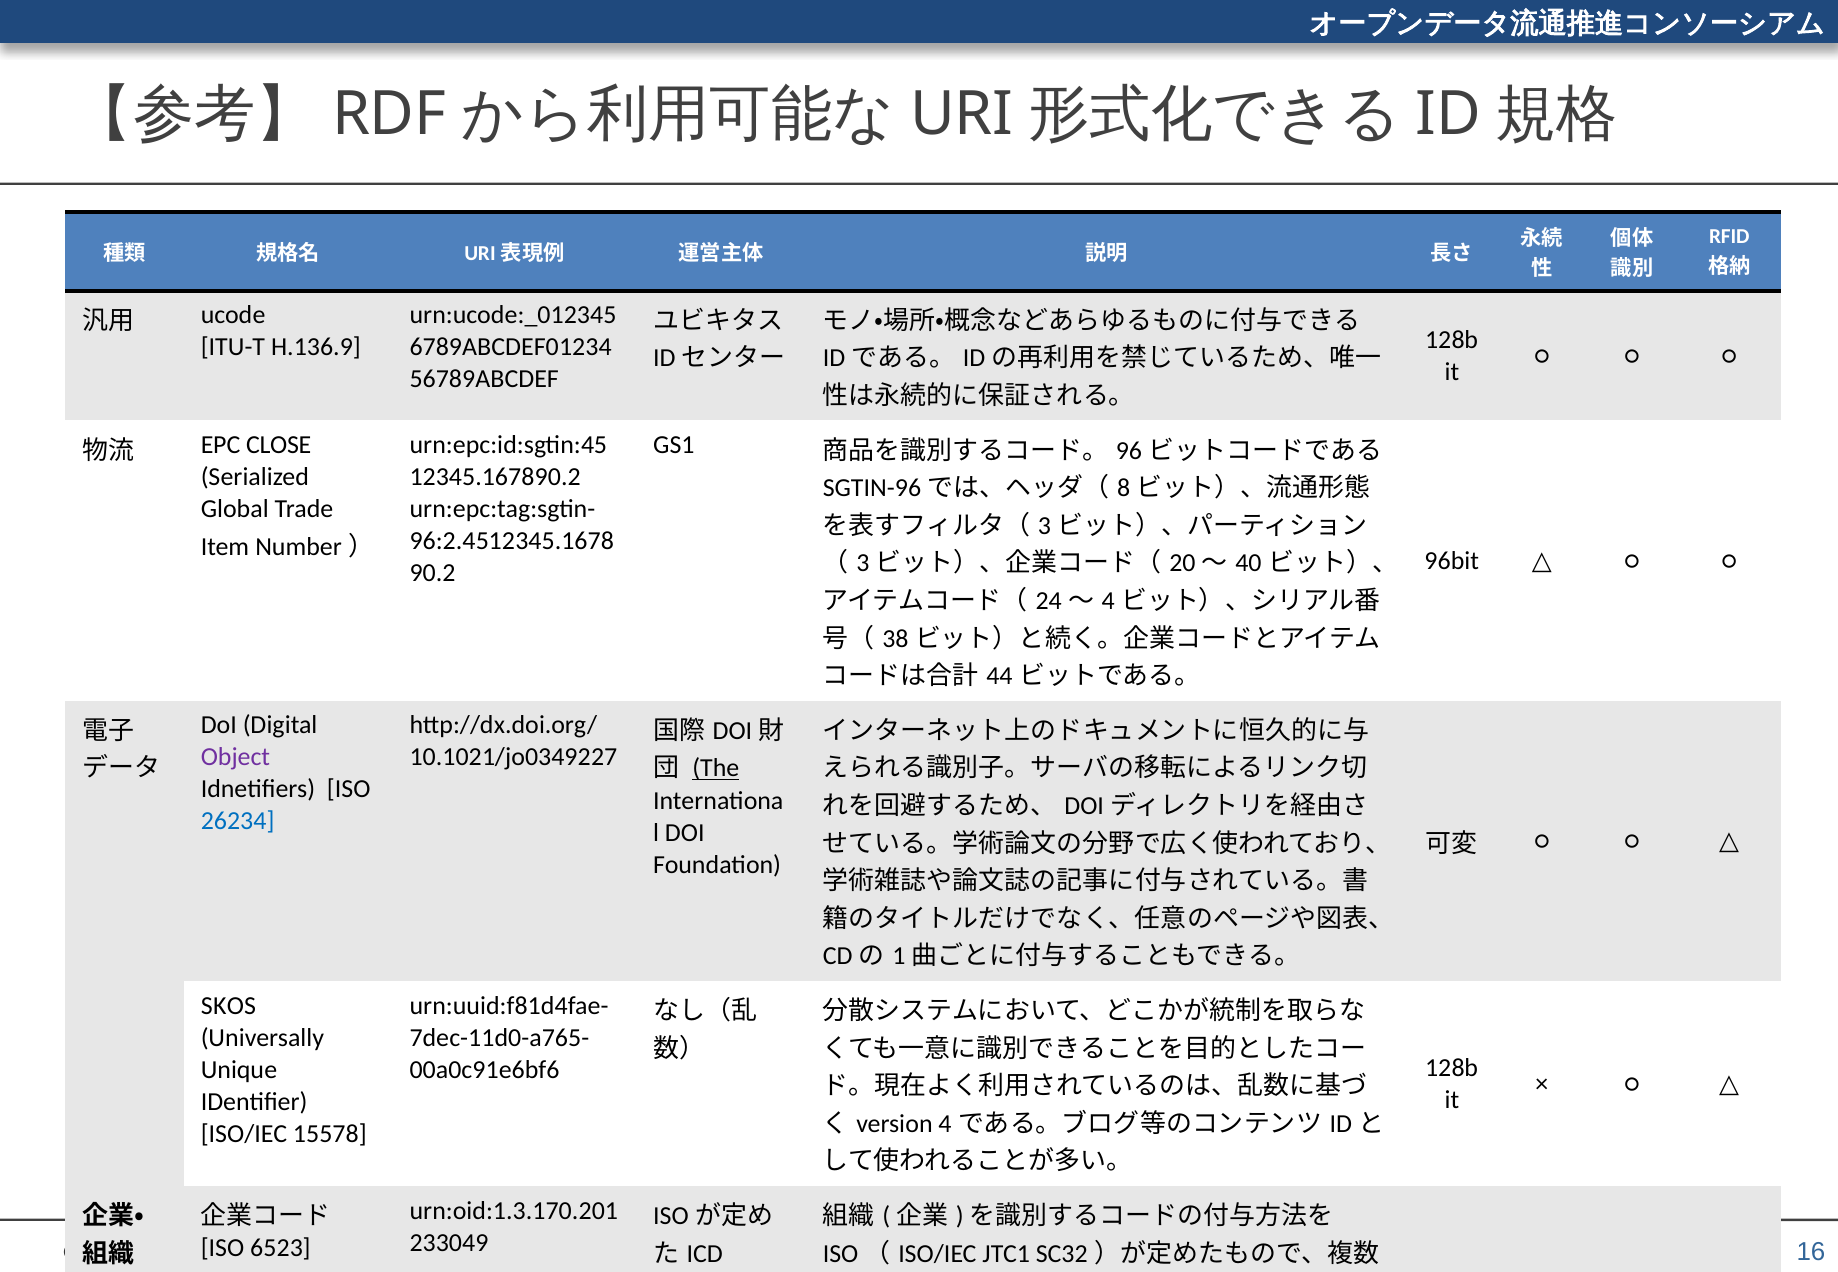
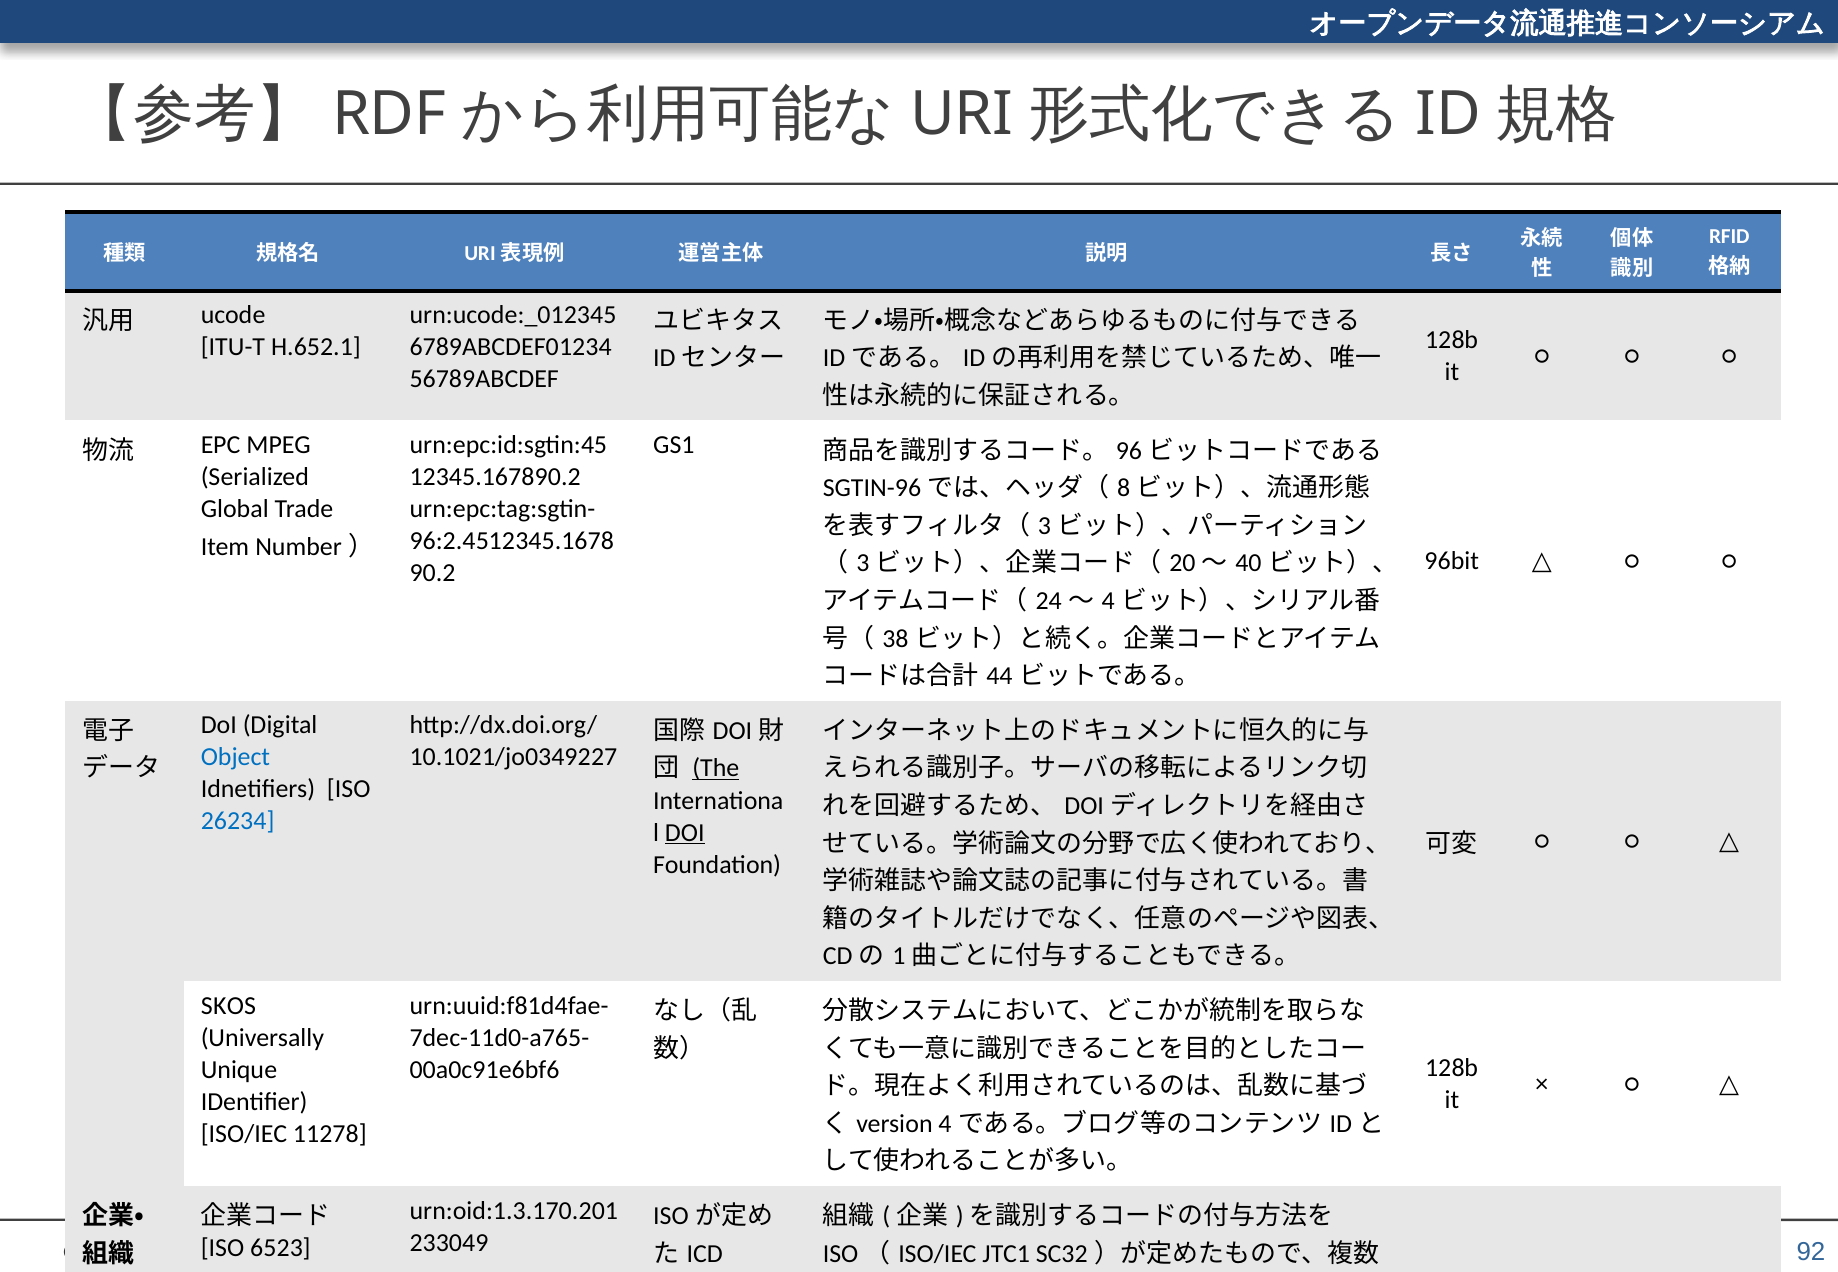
H.136.9: H.136.9 -> H.652.1 (316, 348)
CLOSE: CLOSE -> MPEG (279, 445)
Object colour: purple -> blue (235, 758)
DOI underline: none -> present (685, 833)
15578: 15578 -> 11278 (330, 1134)
16: 16 -> 92 (1811, 1252)
